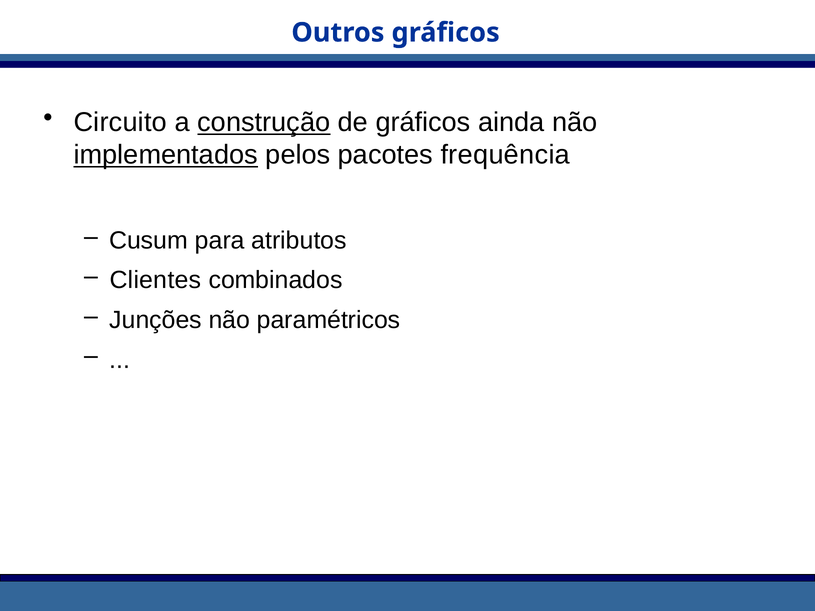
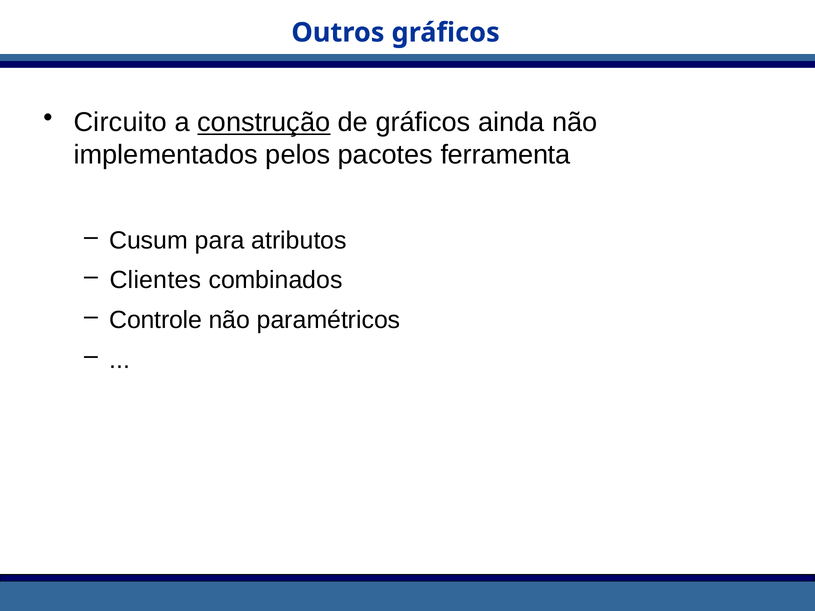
implementados underline: present -> none (166, 155)
frequência: frequência -> ferramenta (505, 155)
Junções: Junções -> Controle (156, 320)
